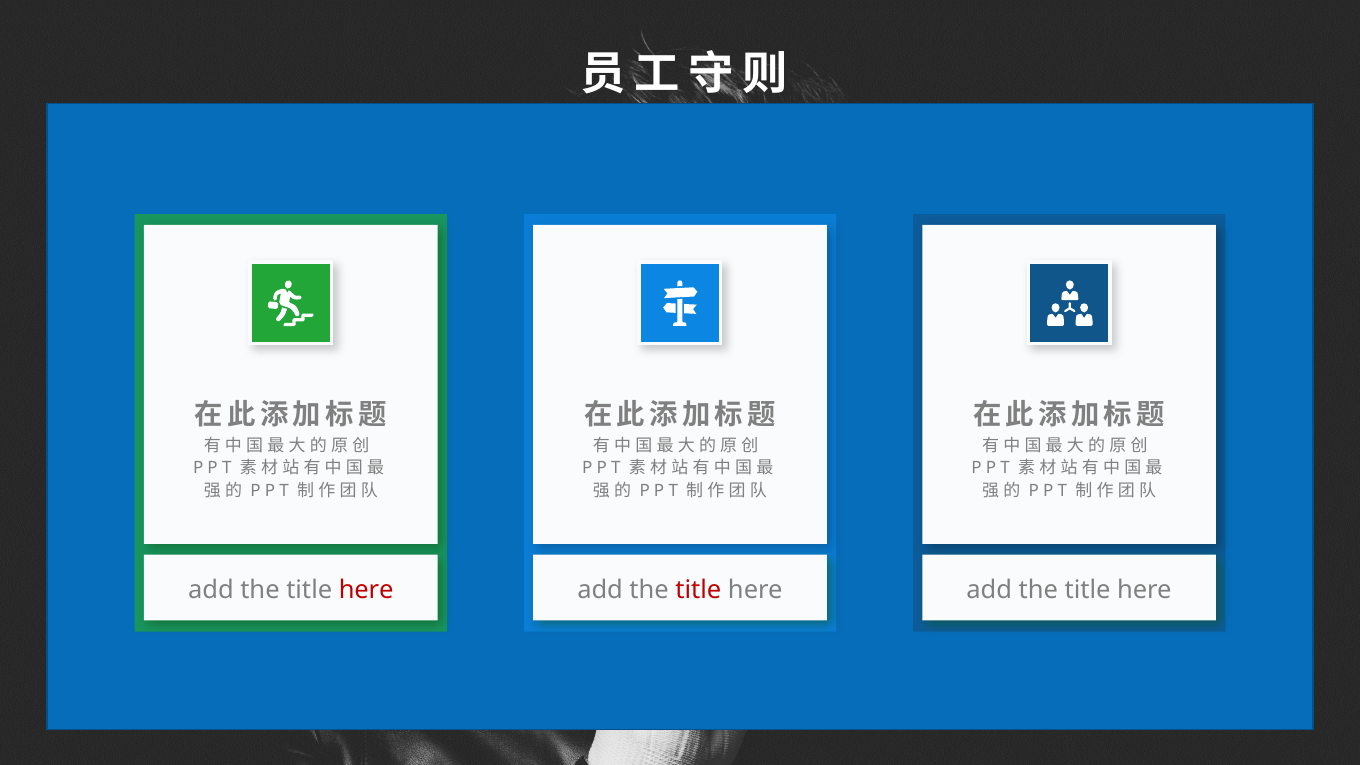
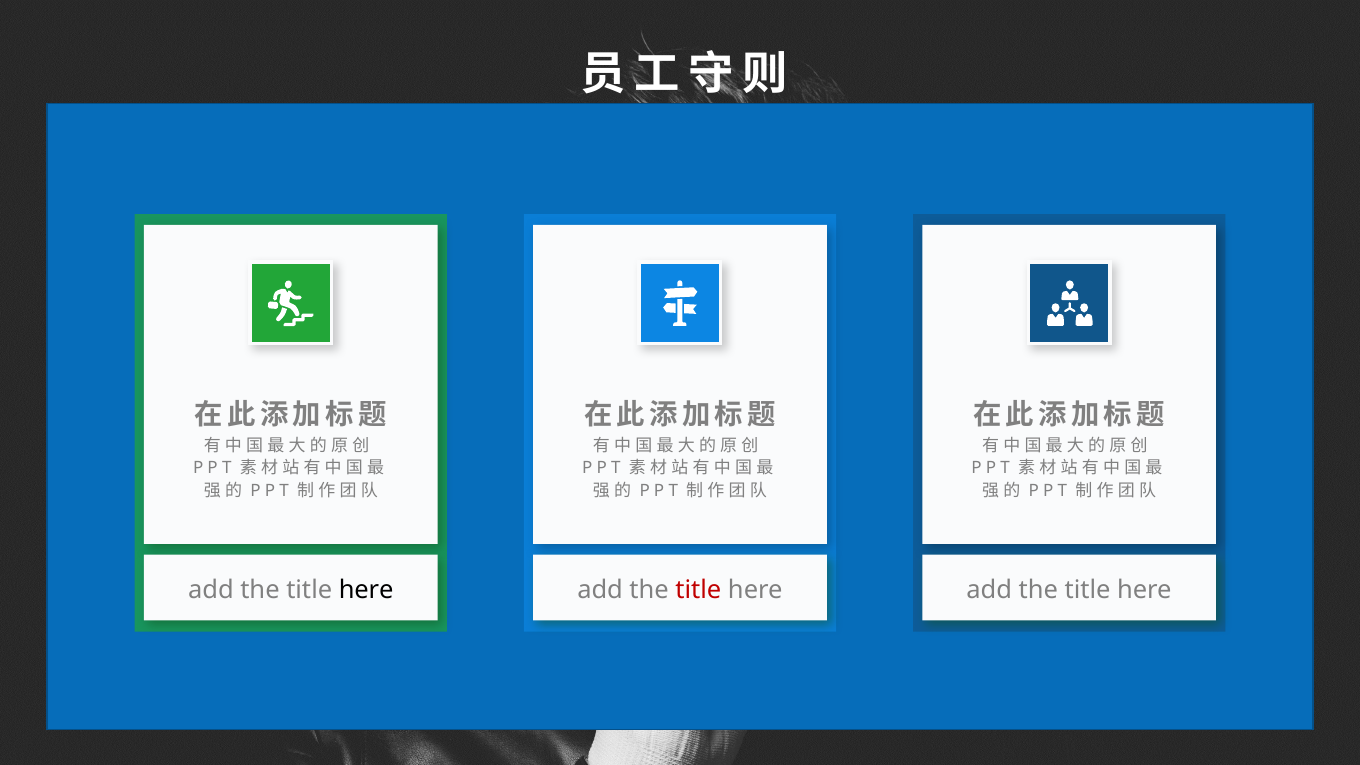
here colour: red -> black (366, 590)
